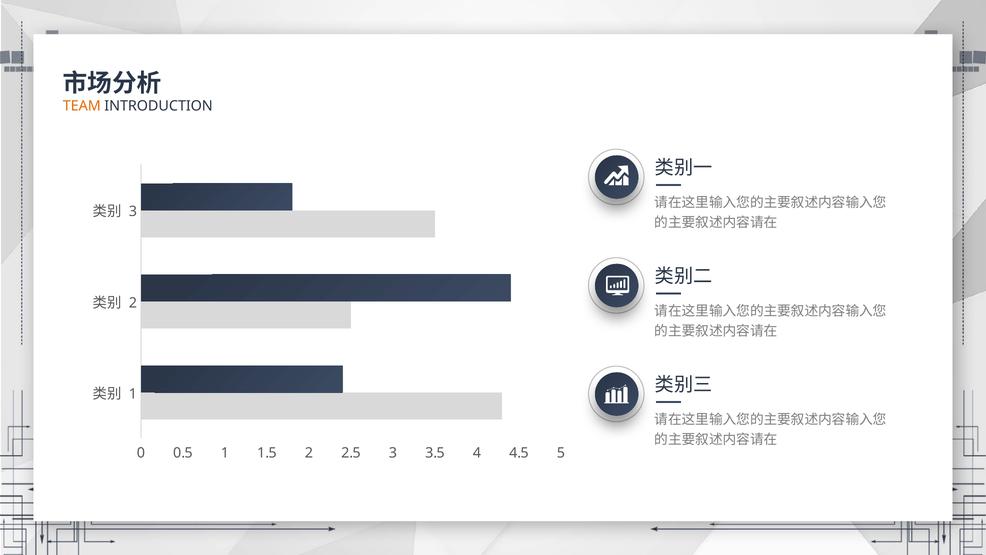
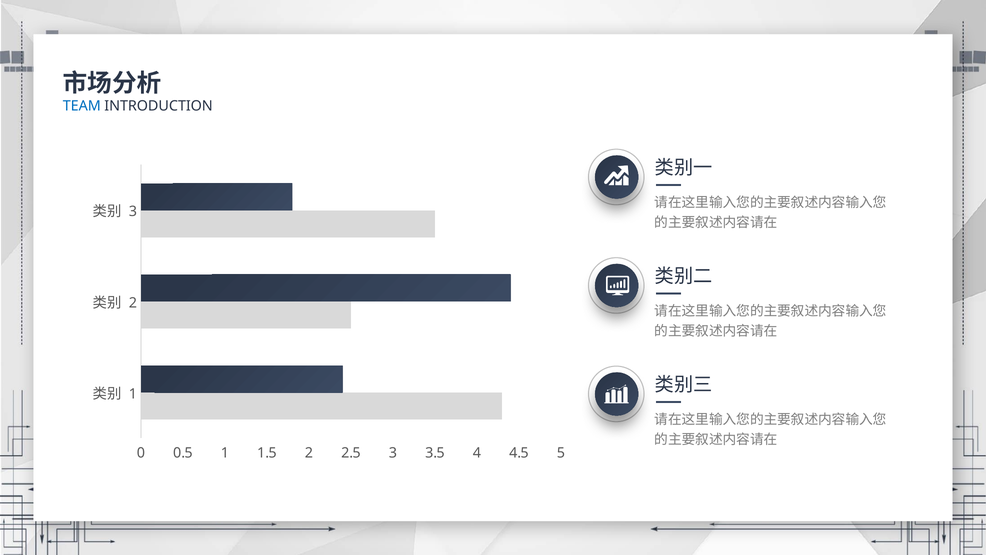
TEAM colour: orange -> blue (82, 106)
